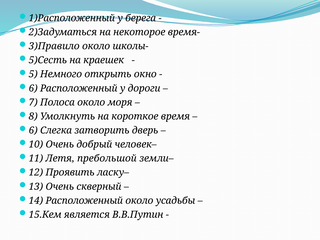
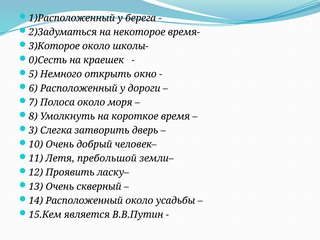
3)Правило: 3)Правило -> 3)Которое (54, 46)
5)Сесть: 5)Сесть -> 0)Сесть (48, 60)
6: 6 -> 3 (33, 130)
